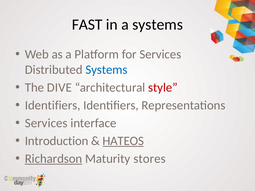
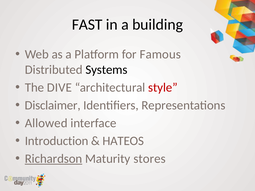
a systems: systems -> building (158, 25)
for Services: Services -> Famous (160, 54)
Systems colour: blue -> black (106, 70)
Identifiers: Identifiers -> Disclaimer (53, 105)
Services: Services -> Allowed (46, 123)
HATEOS underline: present -> none (123, 141)
